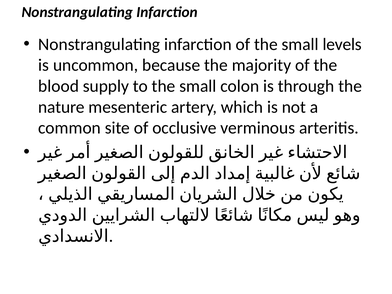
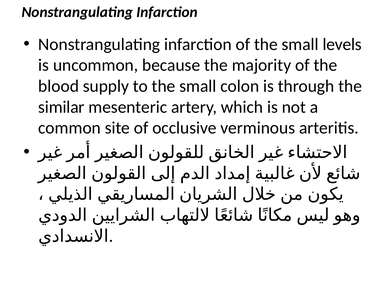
nature: nature -> similar (61, 107)
